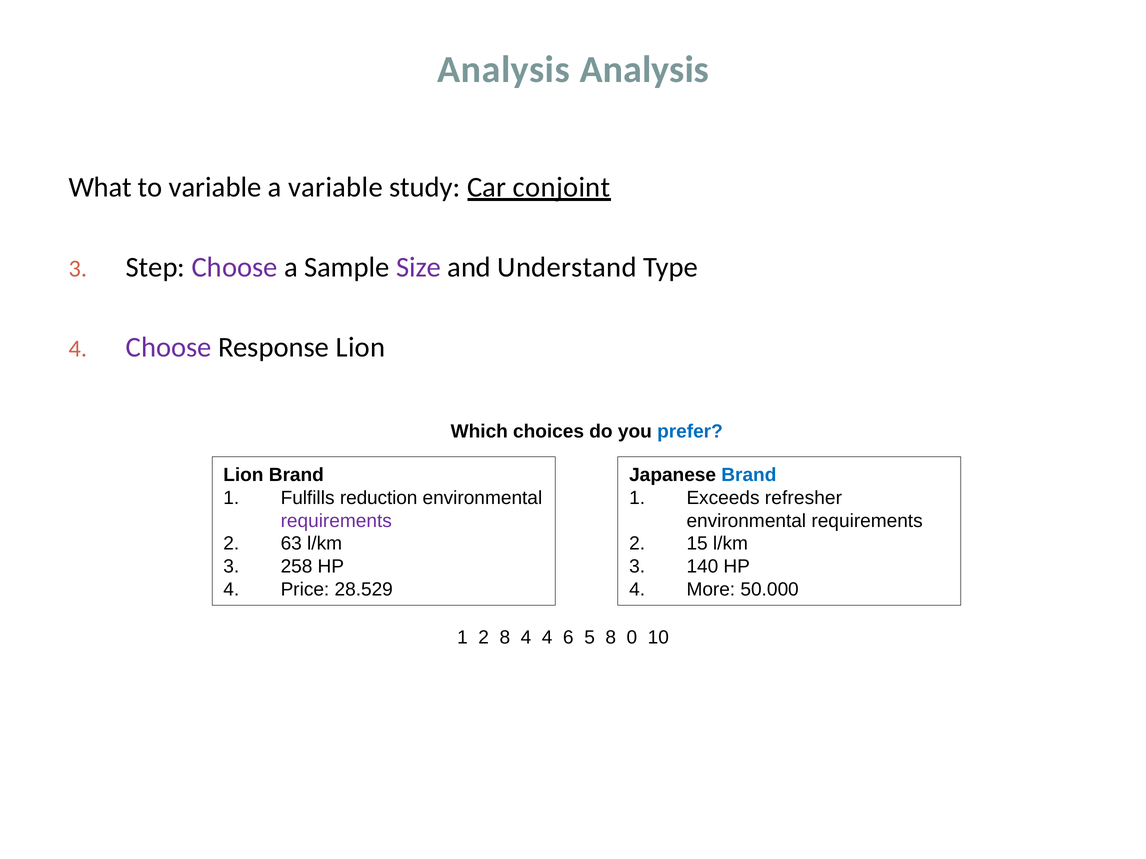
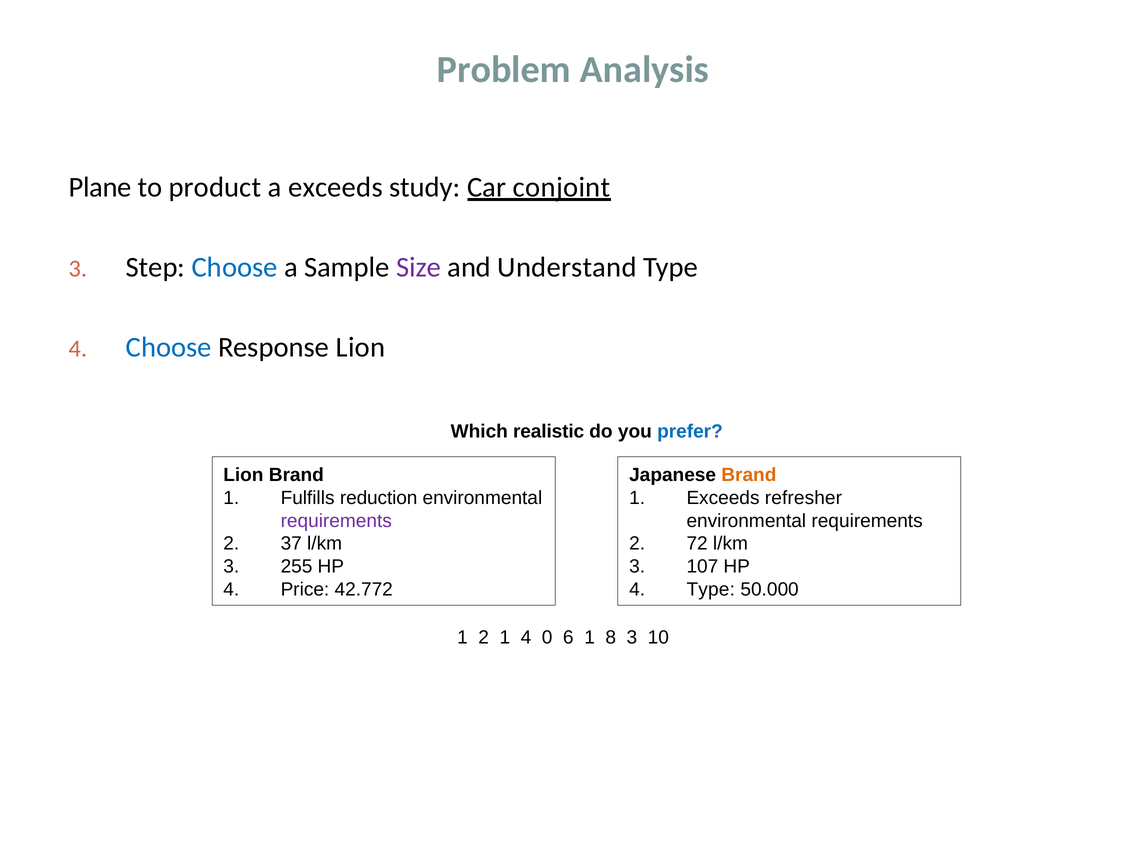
Analysis: Analysis -> Problem (504, 70)
What: What -> Plane (100, 187)
to variable: variable -> product (215, 187)
a variable: variable -> exceeds (335, 187)
Choose colour: purple -> blue (235, 267)
Choose colour: purple -> blue (169, 348)
choices: choices -> realistic (549, 432)
Brand colour: blue -> orange (749, 475)
63: 63 -> 37 (291, 544)
15: 15 -> 72 (697, 544)
258: 258 -> 255 (297, 567)
140: 140 -> 107 (702, 567)
28.529: 28.529 -> 42.772 (364, 590)
4 More: More -> Type (711, 590)
2 8: 8 -> 1 (505, 638)
4 4: 4 -> 0 (547, 638)
6 5: 5 -> 1 (590, 638)
8 0: 0 -> 3 (632, 638)
